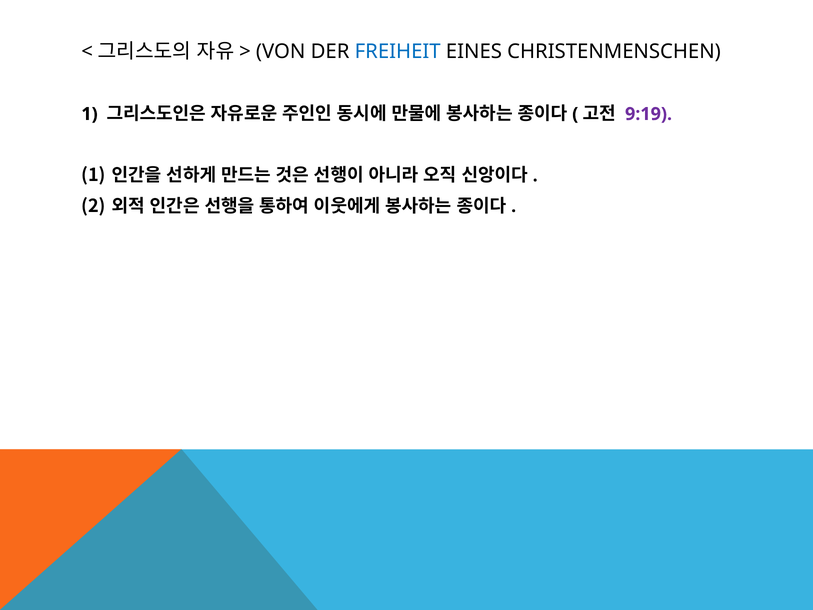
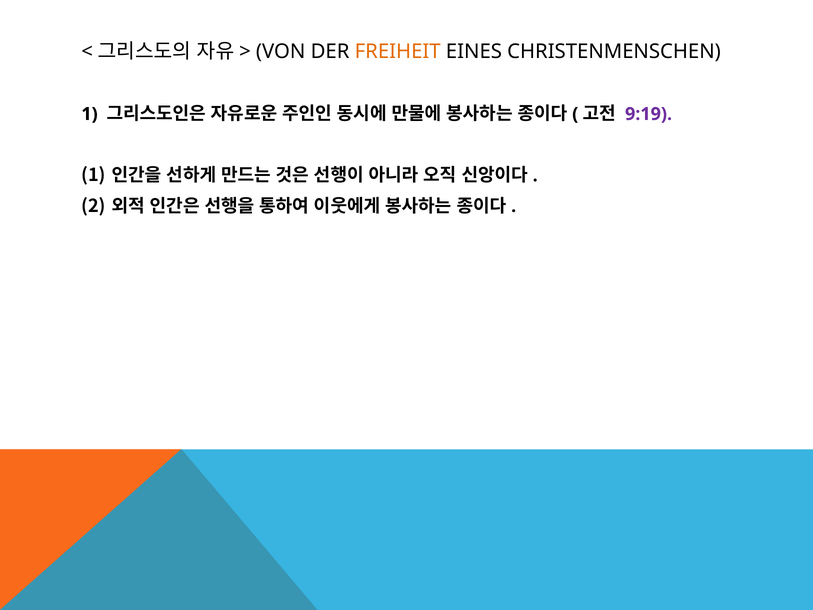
FREIHEIT colour: blue -> orange (398, 52)
